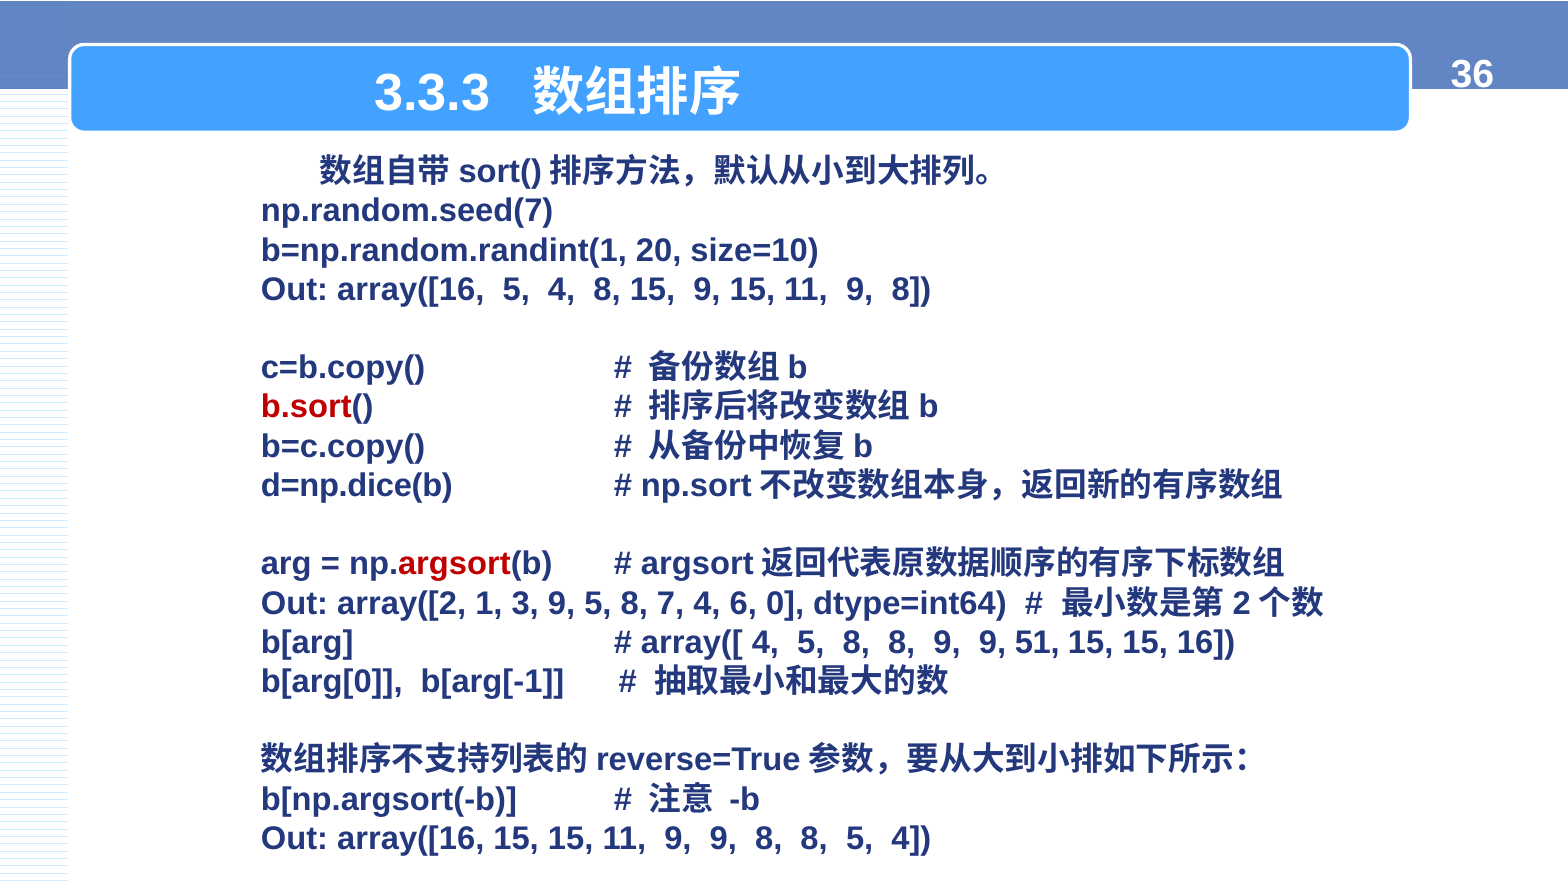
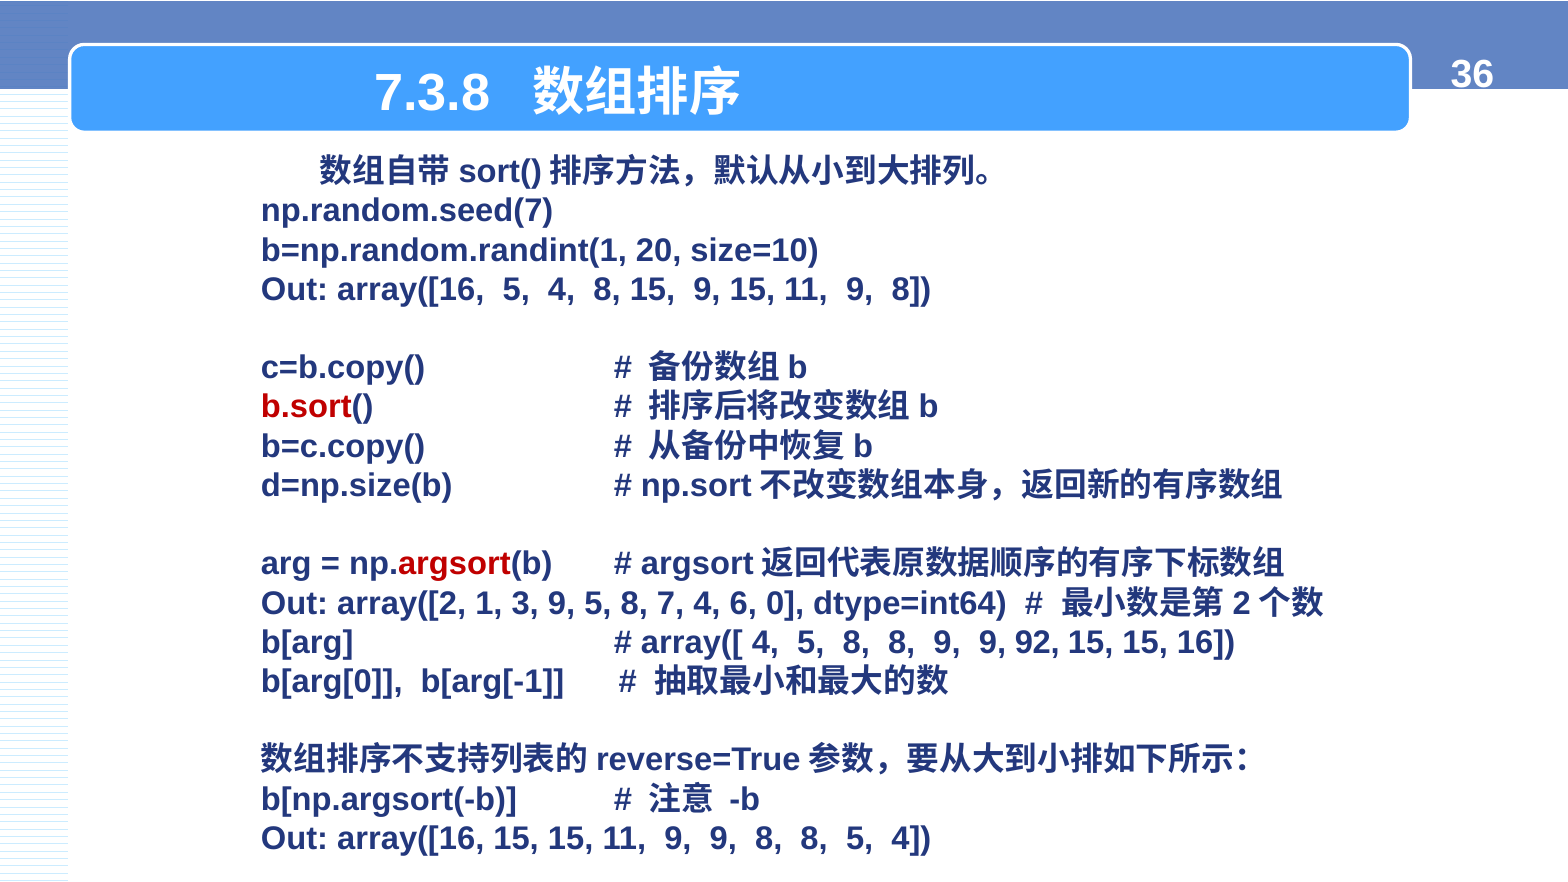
3.3.3: 3.3.3 -> 7.3.8 (432, 93)
d=np.dice(b: d=np.dice(b -> d=np.size(b (357, 486)
51: 51 -> 92 (1037, 642)
